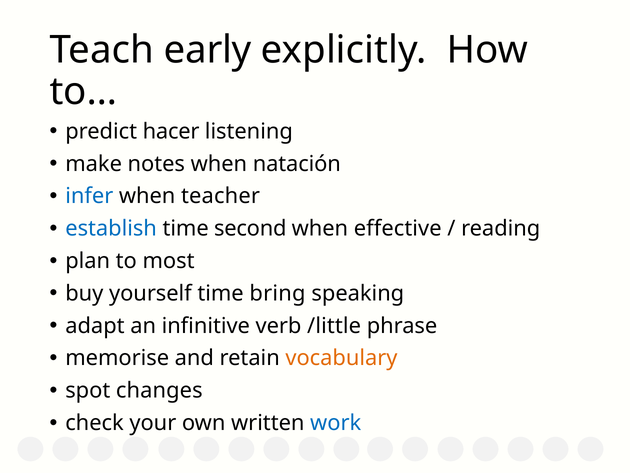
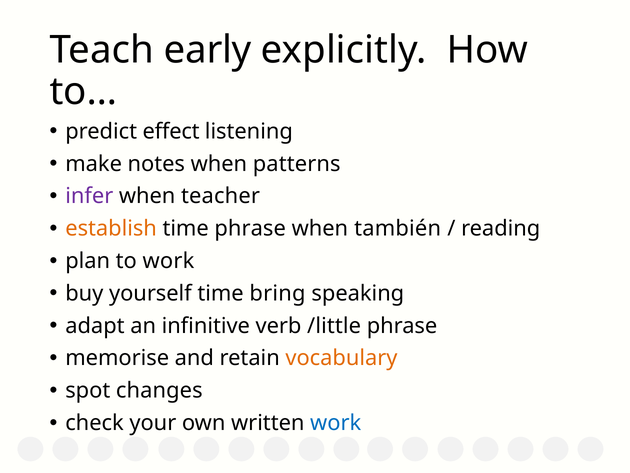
hacer: hacer -> effect (171, 131)
natación: natación -> patterns (297, 164)
infer colour: blue -> purple (89, 196)
establish colour: blue -> orange (111, 228)
time second: second -> phrase (250, 228)
effective: effective -> también (398, 228)
to most: most -> work (168, 261)
